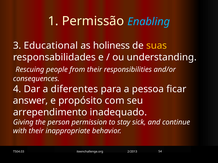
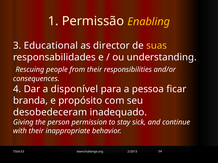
Enabling colour: light blue -> yellow (149, 22)
holiness: holiness -> director (111, 46)
diferentes: diferentes -> disponível (74, 89)
answer: answer -> branda (30, 101)
arrependimento: arrependimento -> desobedeceram (50, 113)
